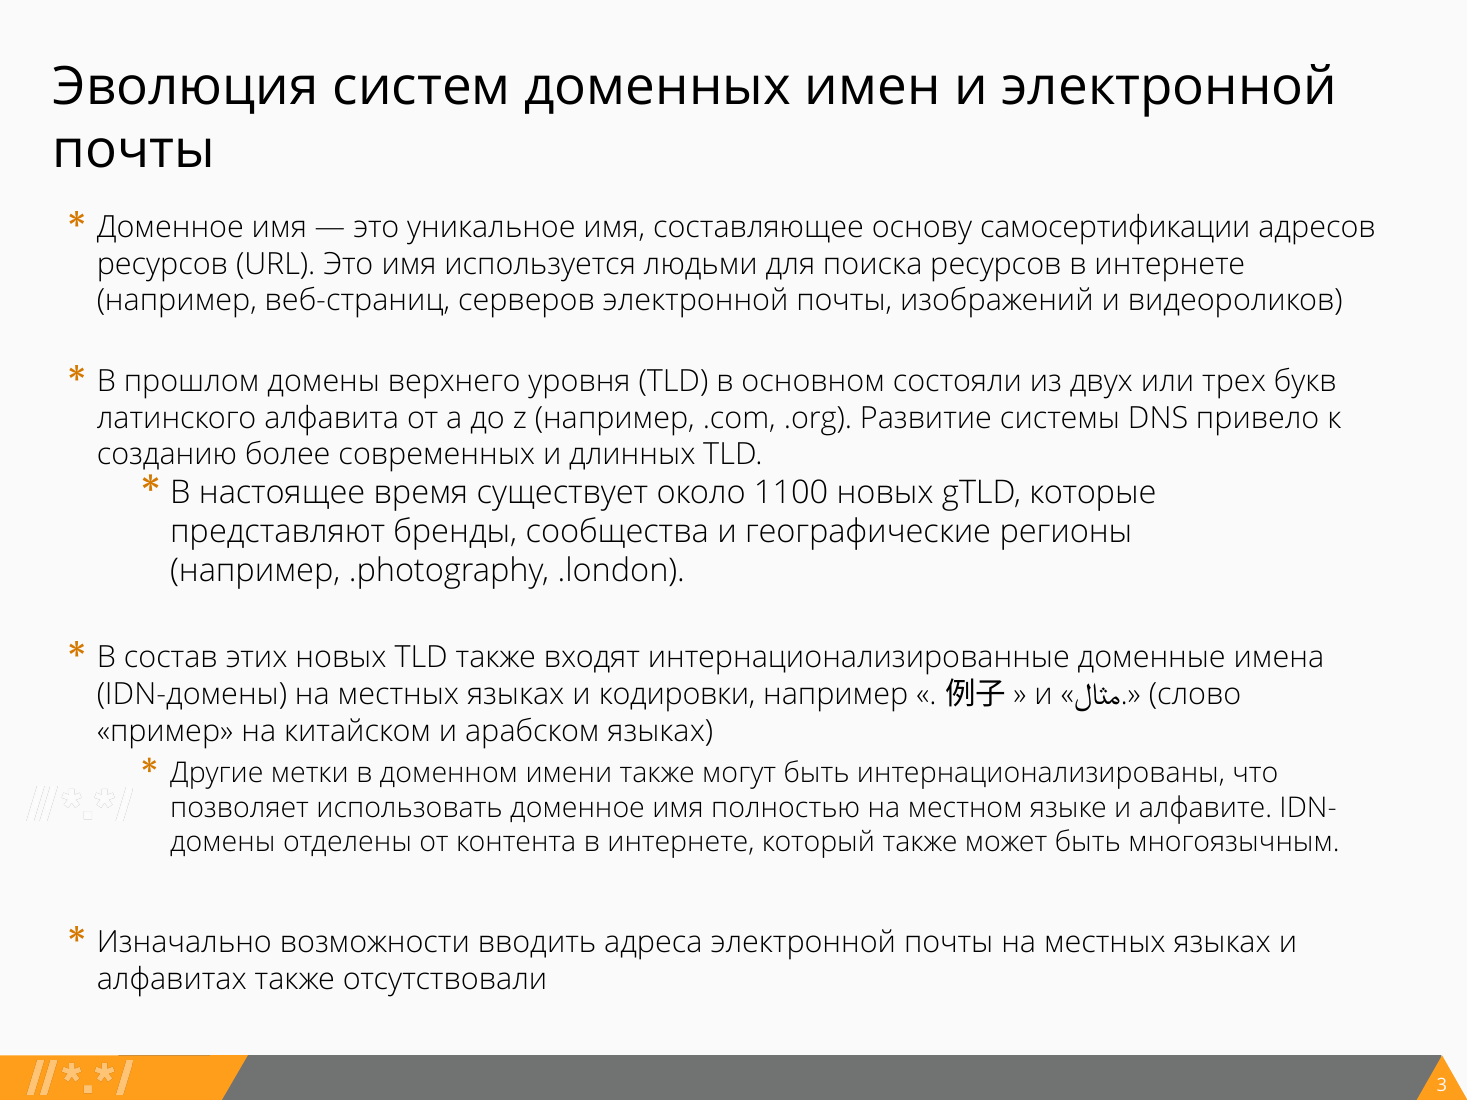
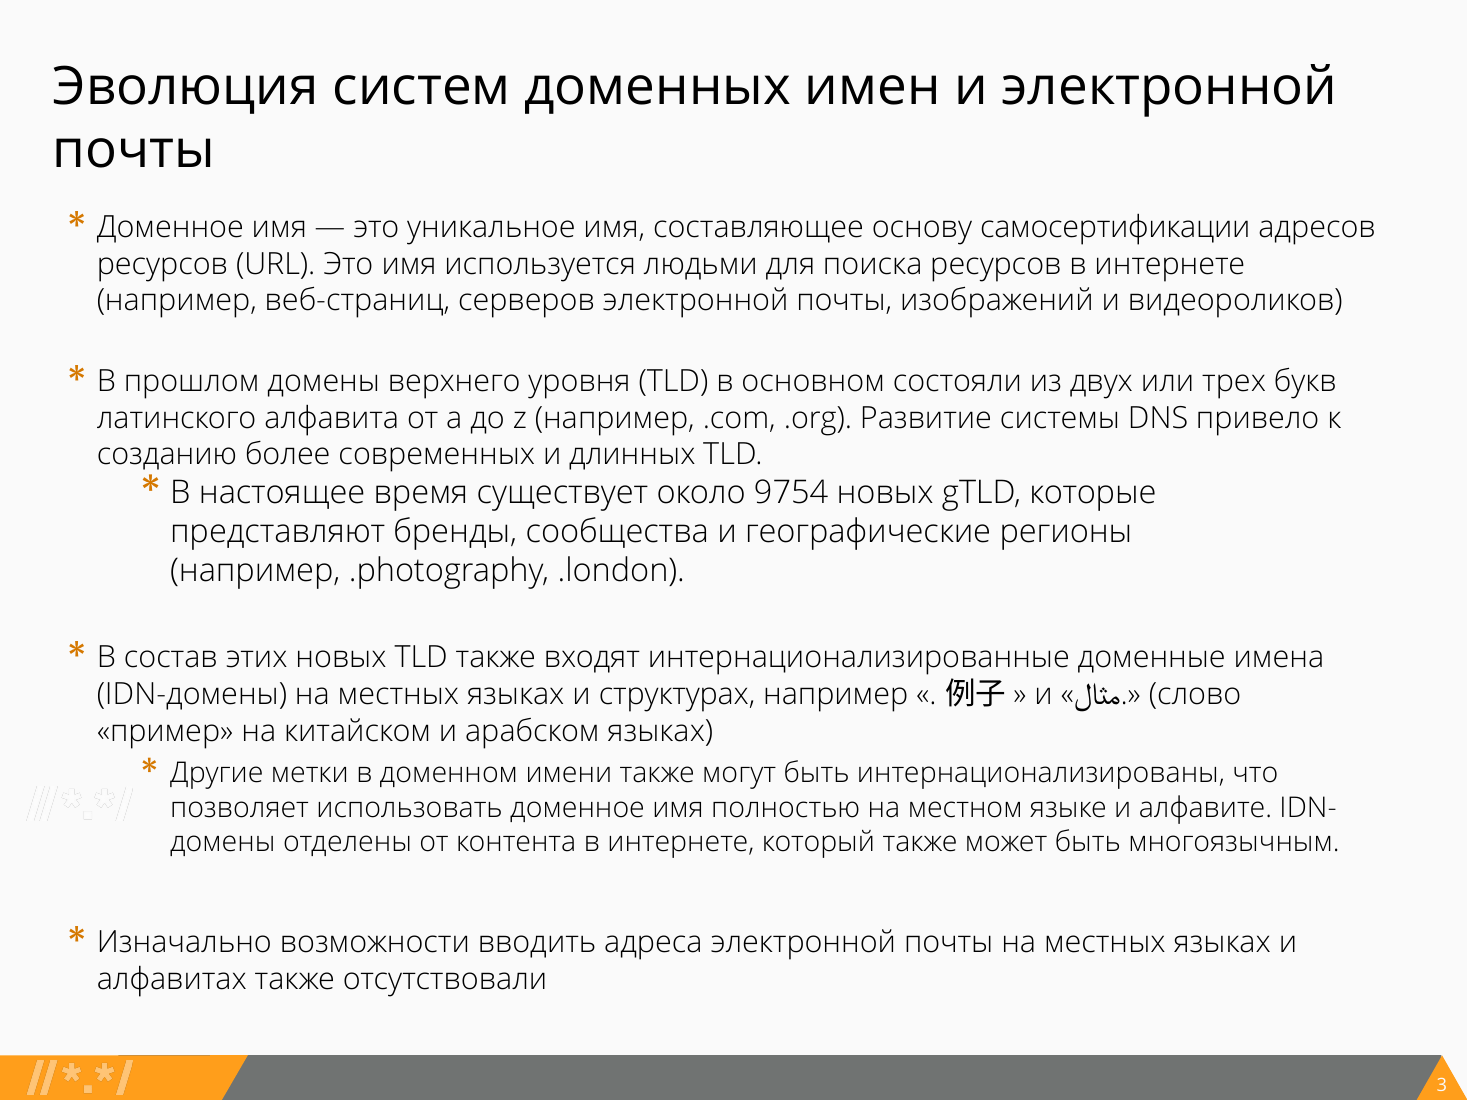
1100: 1100 -> 9754 (791, 493)
кодировки: кодировки -> структурах (677, 694)
